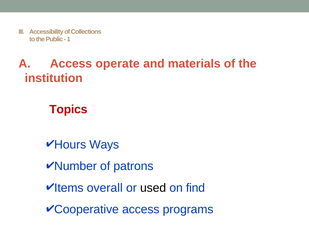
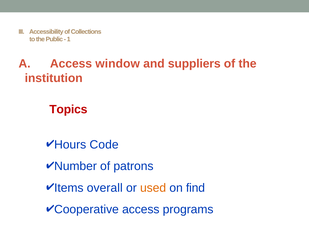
operate: operate -> window (118, 64)
materials: materials -> suppliers (194, 64)
Ways: Ways -> Code (104, 145)
used colour: black -> orange (153, 188)
